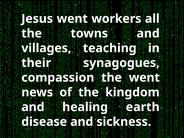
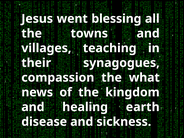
workers: workers -> blessing (116, 19)
the went: went -> what (144, 78)
